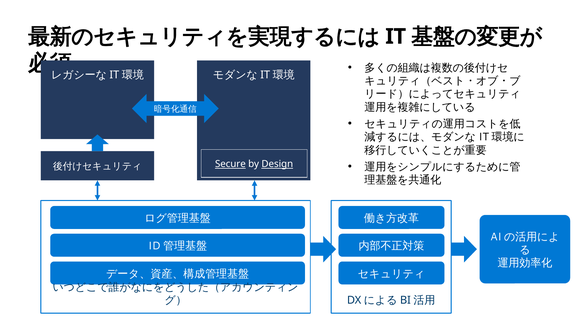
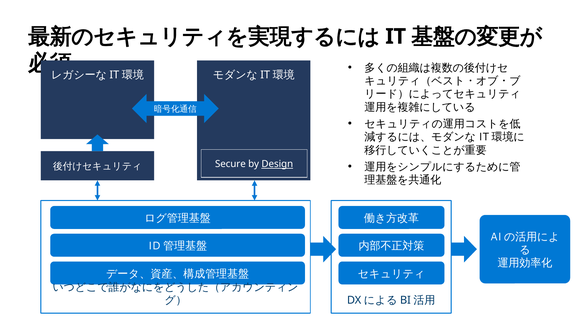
Secure underline: present -> none (230, 164)
